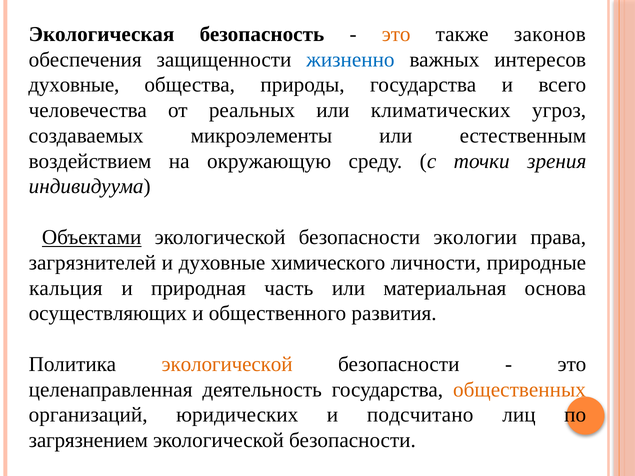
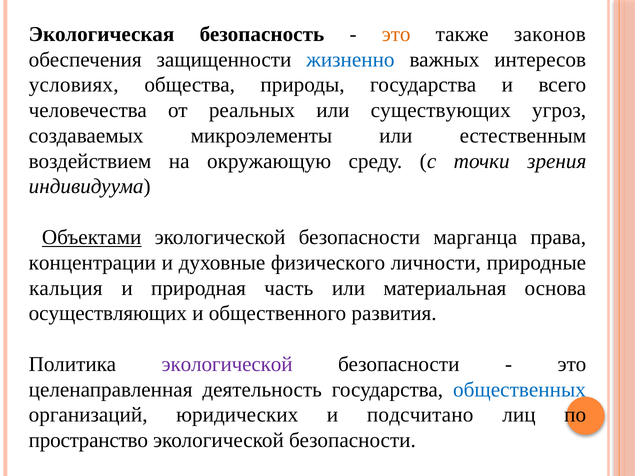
духовные: духовные -> условиях (74, 85)
климатических: климатических -> существующих (441, 110)
экологии: экологии -> марганца (475, 237)
загрязнителей: загрязнителей -> концентрации (92, 263)
химического: химического -> физического (328, 263)
экологической colour: orange -> purple (227, 364)
общественных colour: orange -> blue (519, 390)
загрязнением: загрязнением -> пространство (88, 441)
